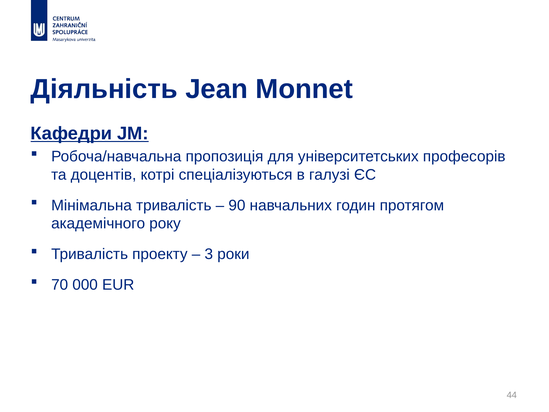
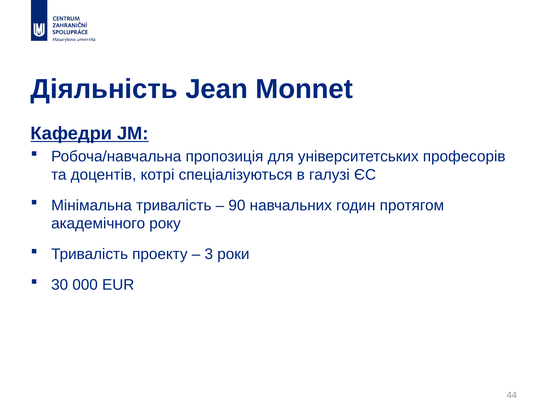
70: 70 -> 30 (60, 284)
